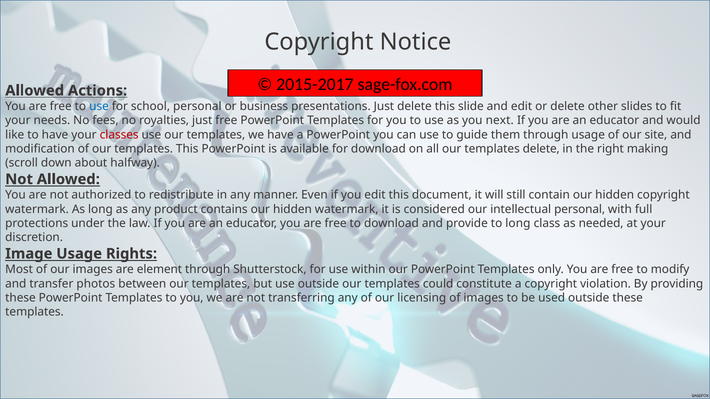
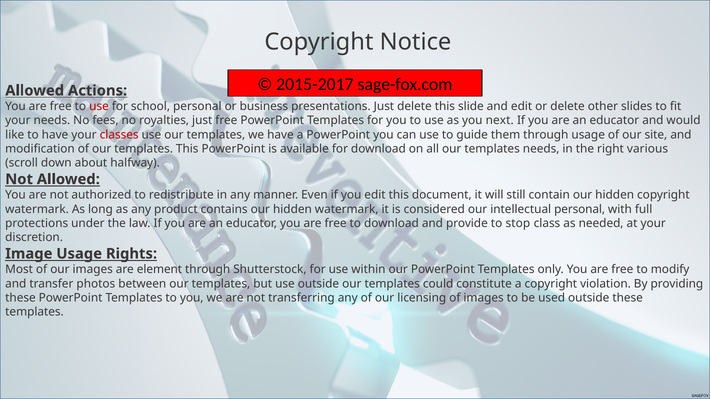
use colour: blue -> red (99, 106)
templates delete: delete -> needs (541, 149)
making: making -> various (648, 149)
to long: long -> stop (518, 224)
